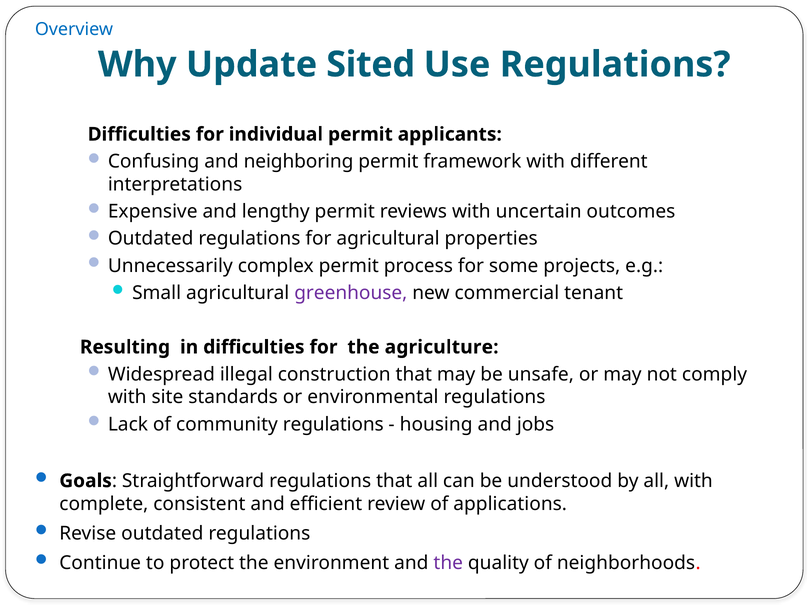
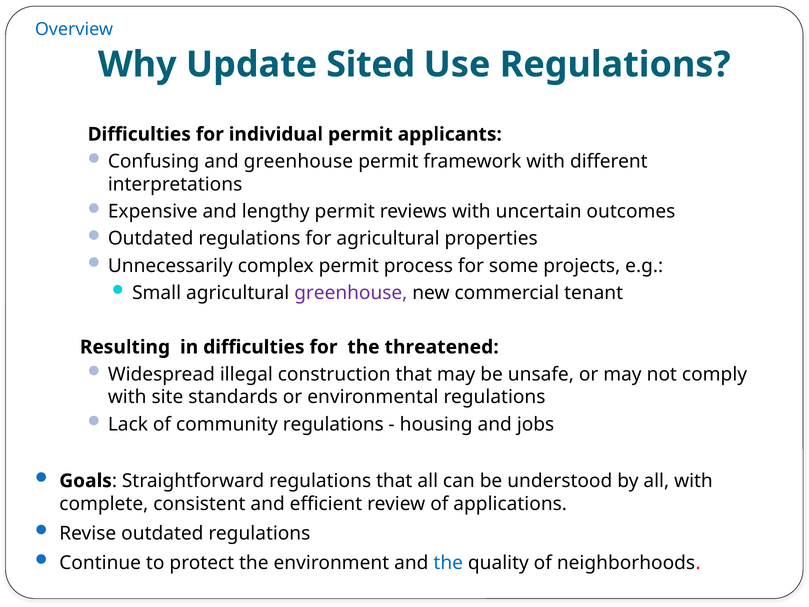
and neighboring: neighboring -> greenhouse (298, 161)
agriculture: agriculture -> threatened (442, 347)
the colour: purple -> blue (448, 563)
